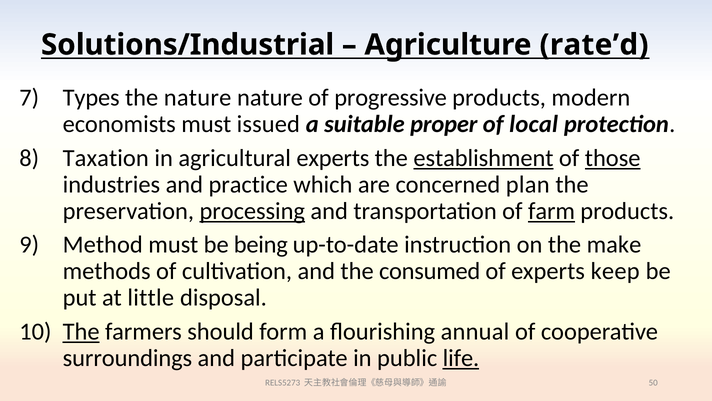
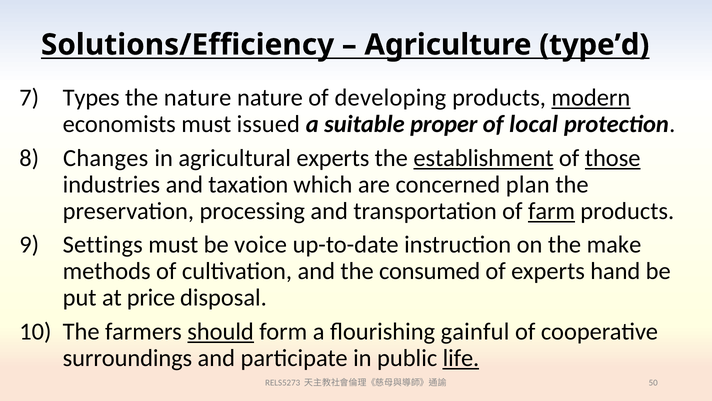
Solutions/Industrial: Solutions/Industrial -> Solutions/Efficiency (188, 45)
rate’d: rate’d -> type’d (594, 45)
progressive: progressive -> developing (390, 98)
modern underline: none -> present (591, 98)
Taxation: Taxation -> Changes (106, 158)
practice: practice -> taxation (248, 184)
processing underline: present -> none (252, 211)
Method: Method -> Settings (103, 245)
being: being -> voice (261, 245)
keep: keep -> hand (615, 271)
little: little -> price (151, 297)
The underline: present -> none (81, 331)
should underline: none -> present (221, 331)
annual: annual -> gainful (475, 331)
